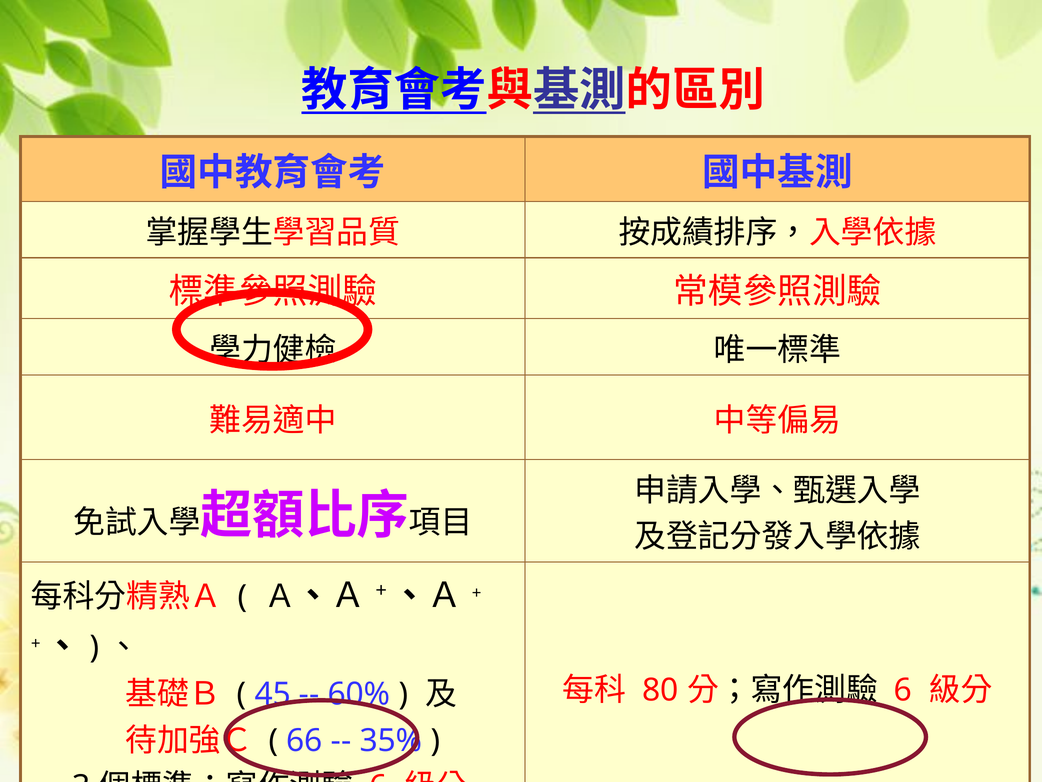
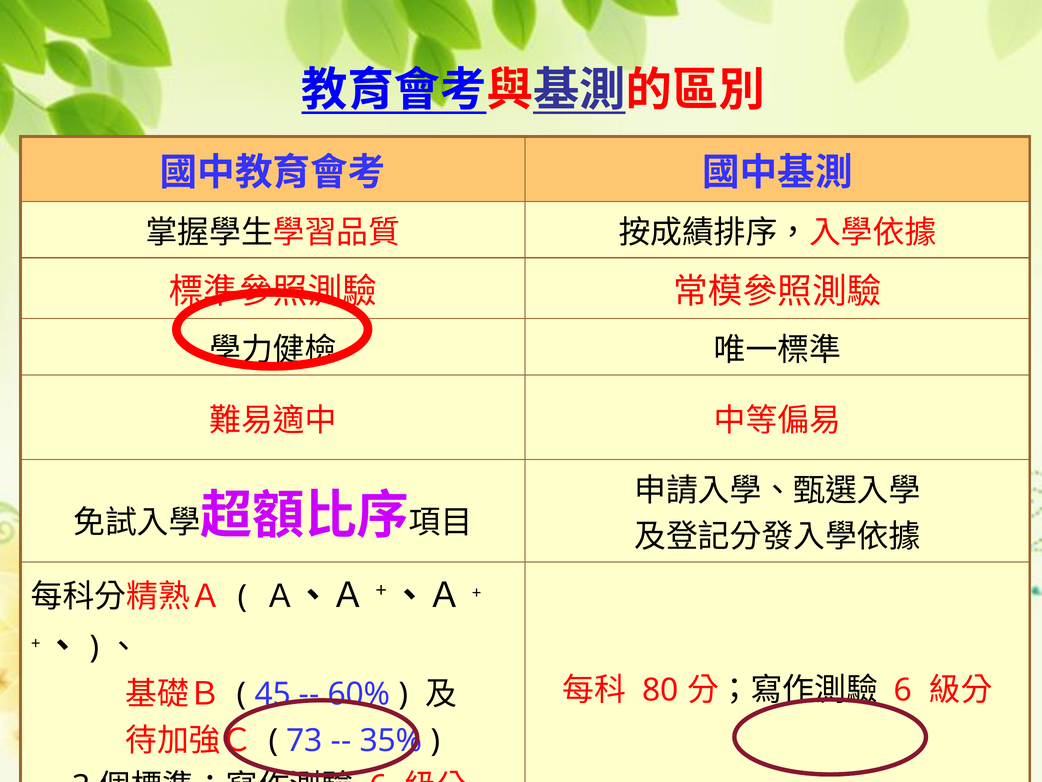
66: 66 -> 73 (305, 740)
